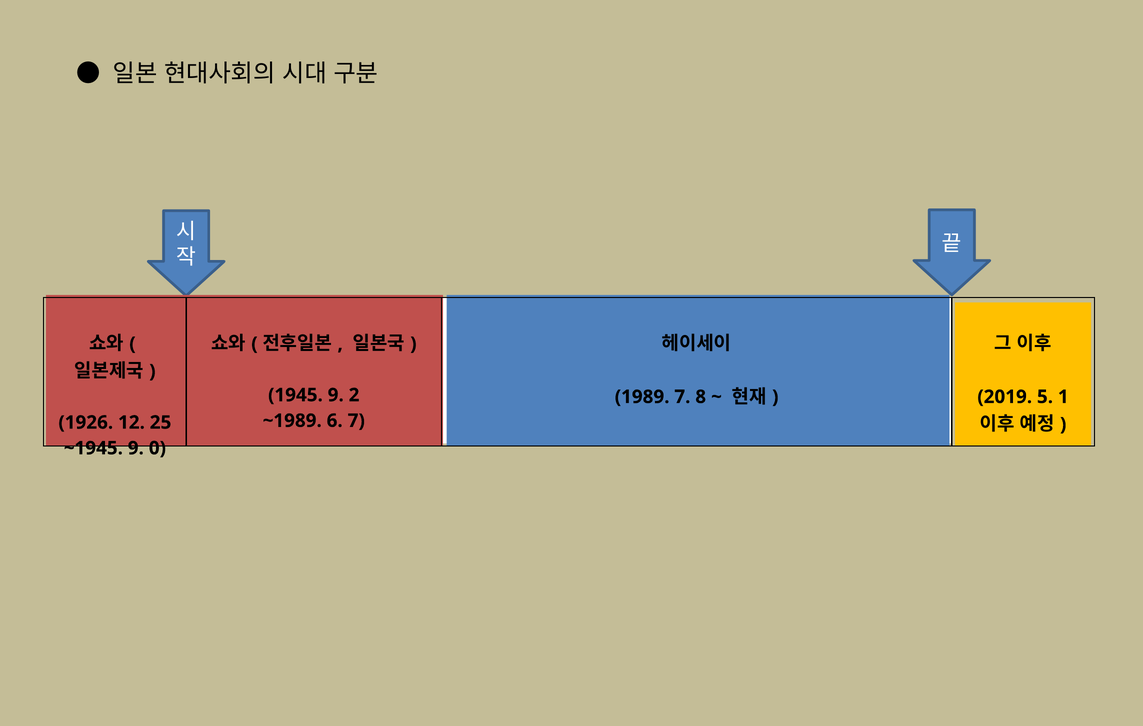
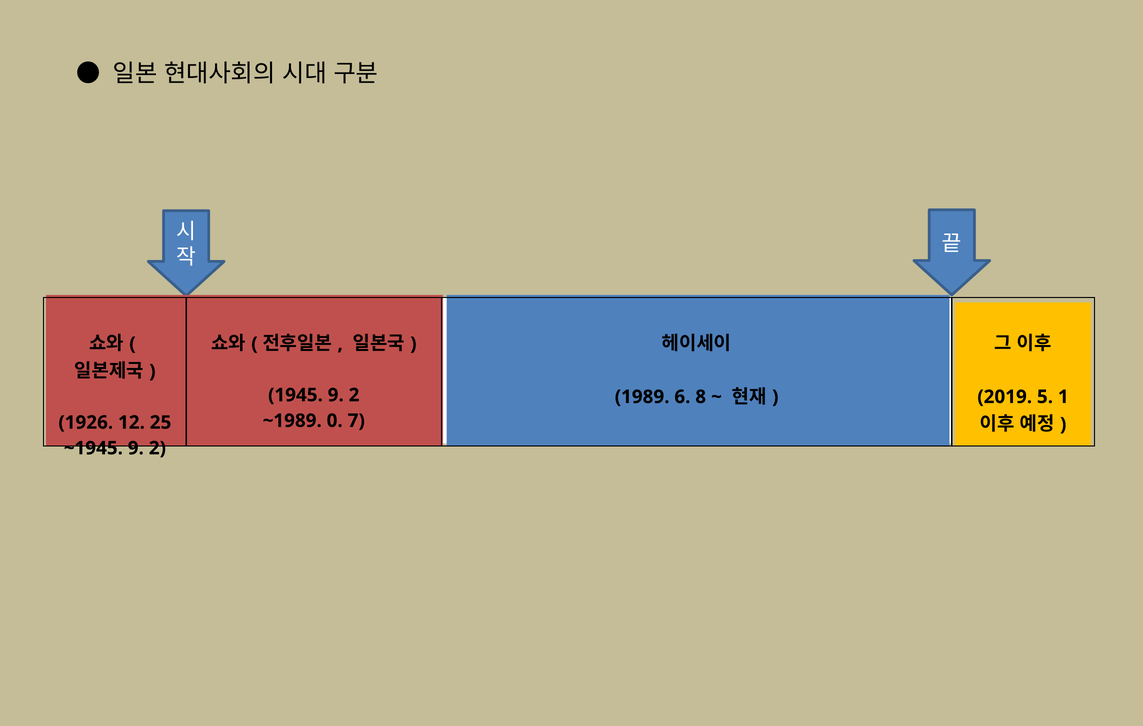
1989 7: 7 -> 6 (682, 397)
6: 6 -> 0 (335, 421)
~1945 9 0: 0 -> 2 (157, 448)
